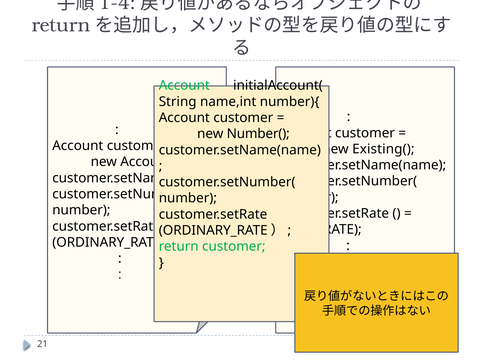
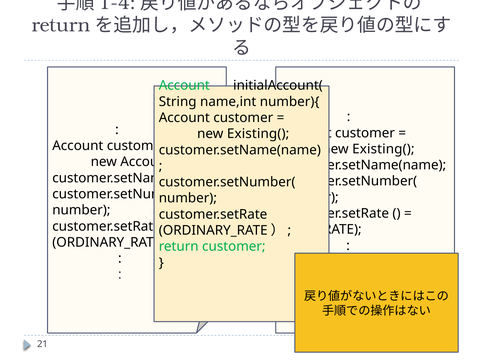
Number(: Number( -> Existing( (258, 134)
